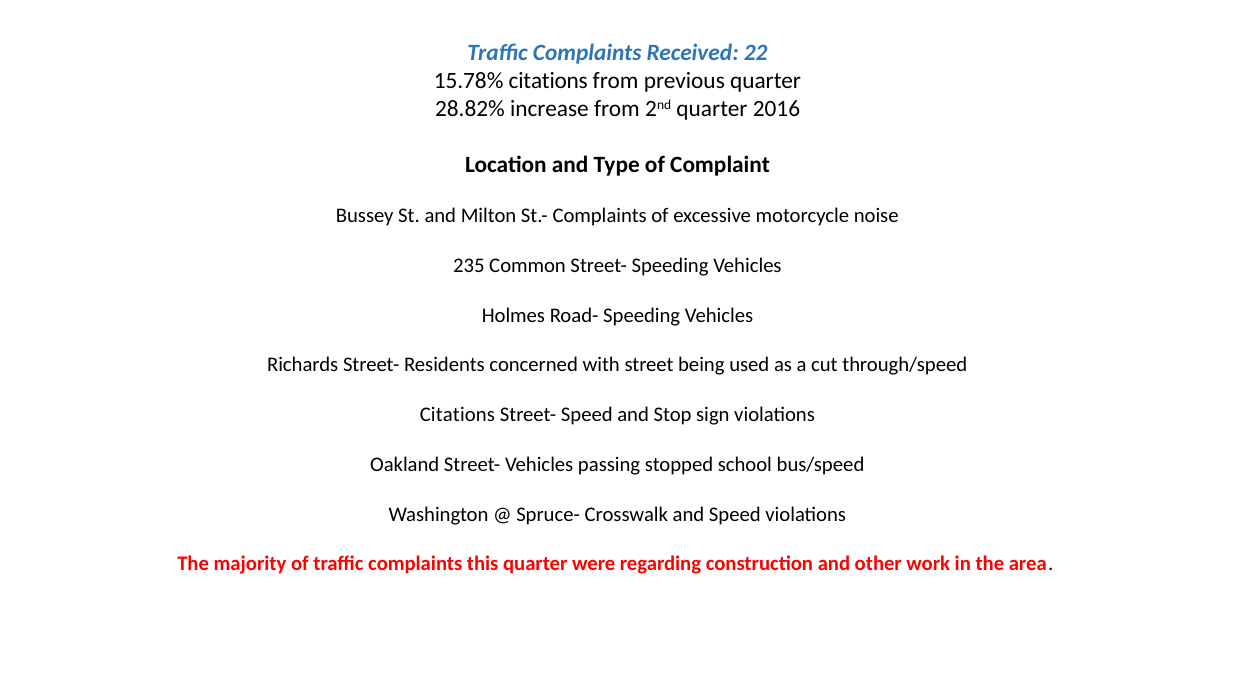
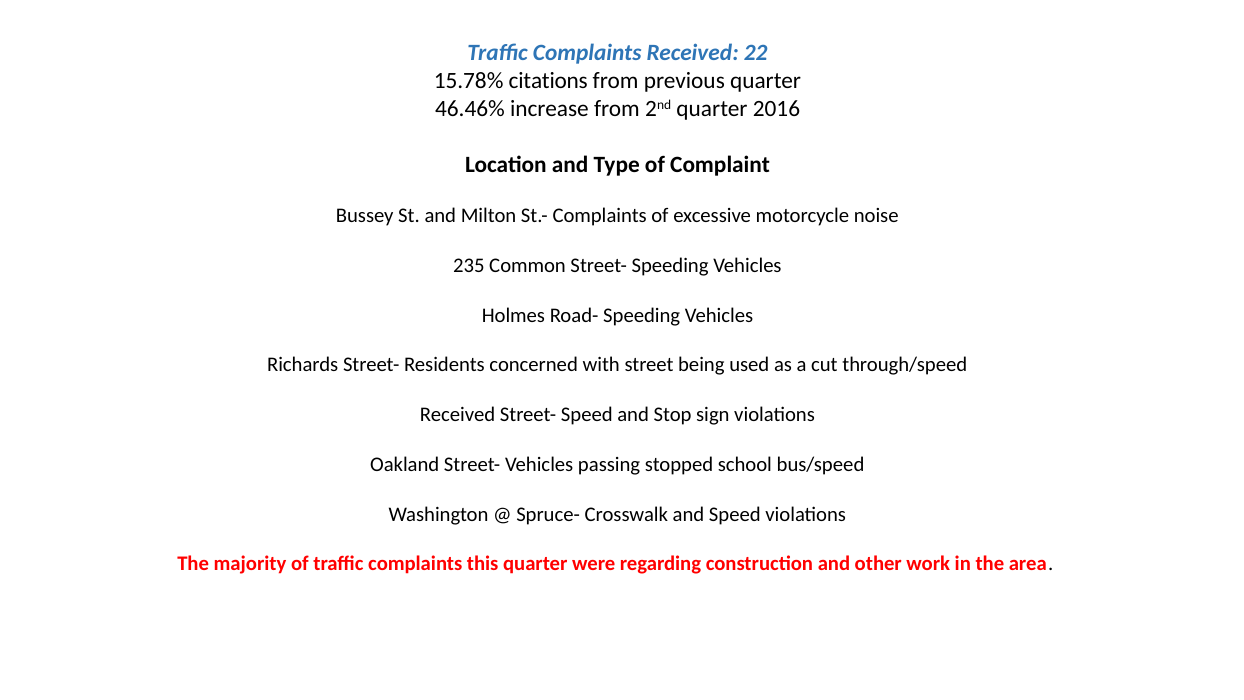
28.82%: 28.82% -> 46.46% (470, 109)
Citations: Citations -> Received (458, 415)
